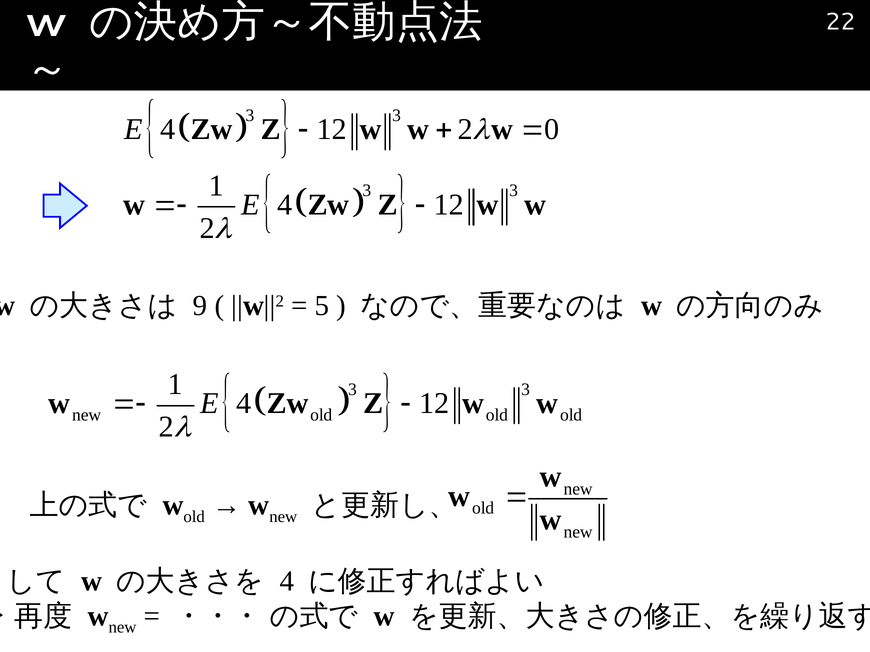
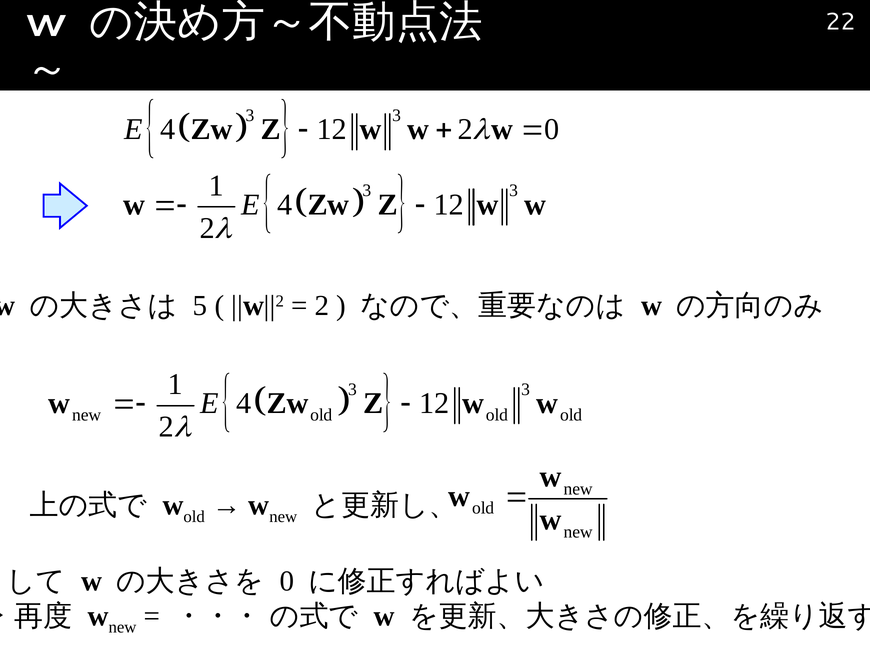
9: 9 -> 5 (200, 306)
5: 5 -> 2 (322, 306)
4: 4 -> 0 (287, 582)
